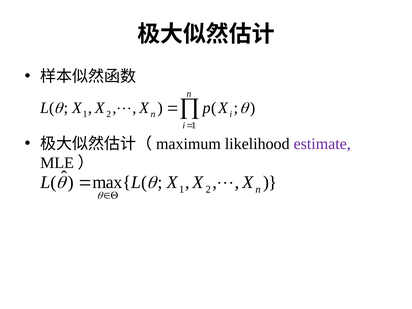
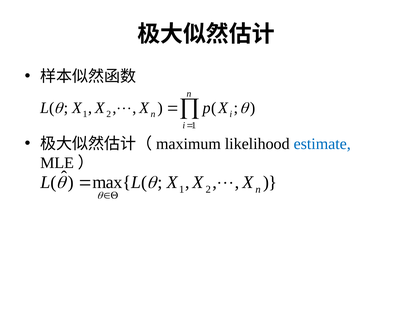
estimate colour: purple -> blue (322, 144)
